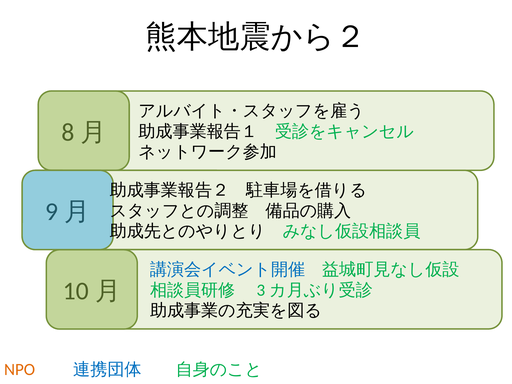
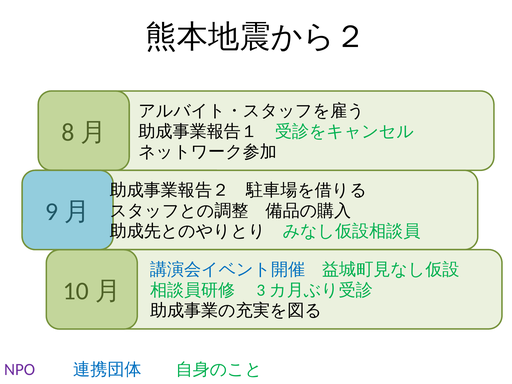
NPO colour: orange -> purple (20, 370)
